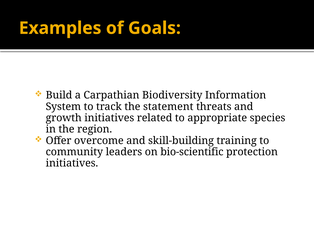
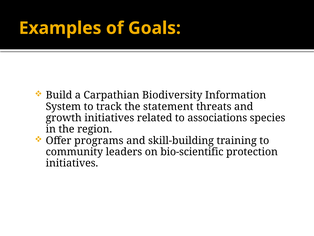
appropriate: appropriate -> associations (217, 118)
overcome: overcome -> programs (99, 140)
